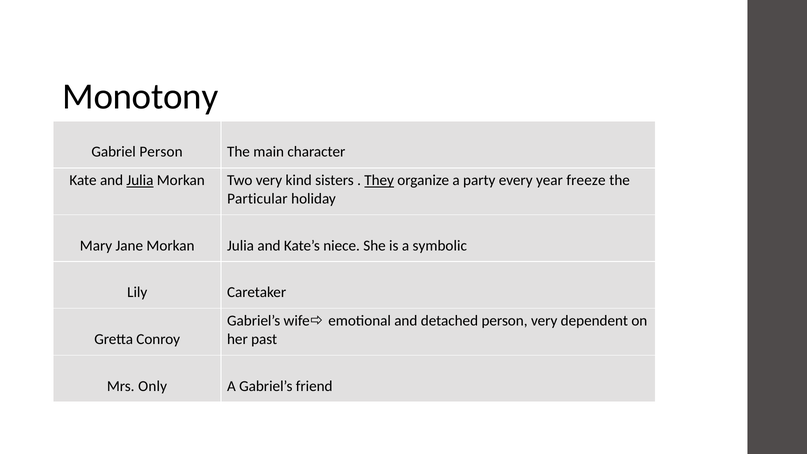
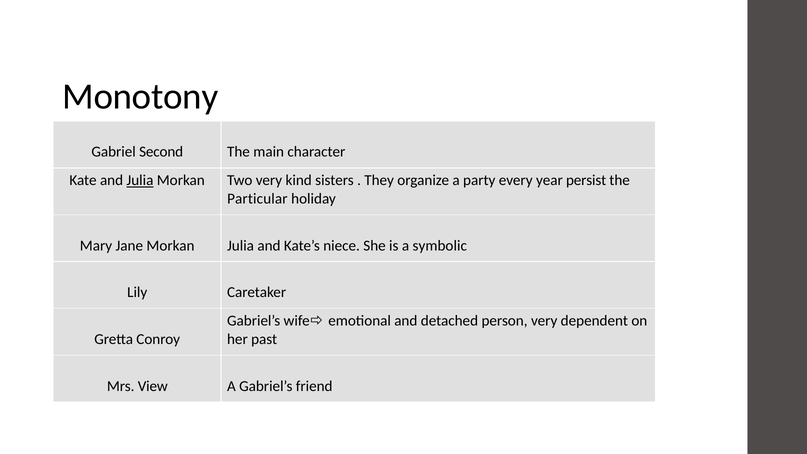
Gabriel Person: Person -> Second (161, 152)
They underline: present -> none (379, 180)
freeze: freeze -> persist (586, 180)
Only: Only -> View (153, 386)
